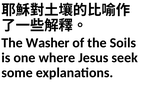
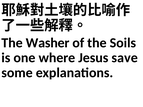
seek: seek -> save (125, 58)
